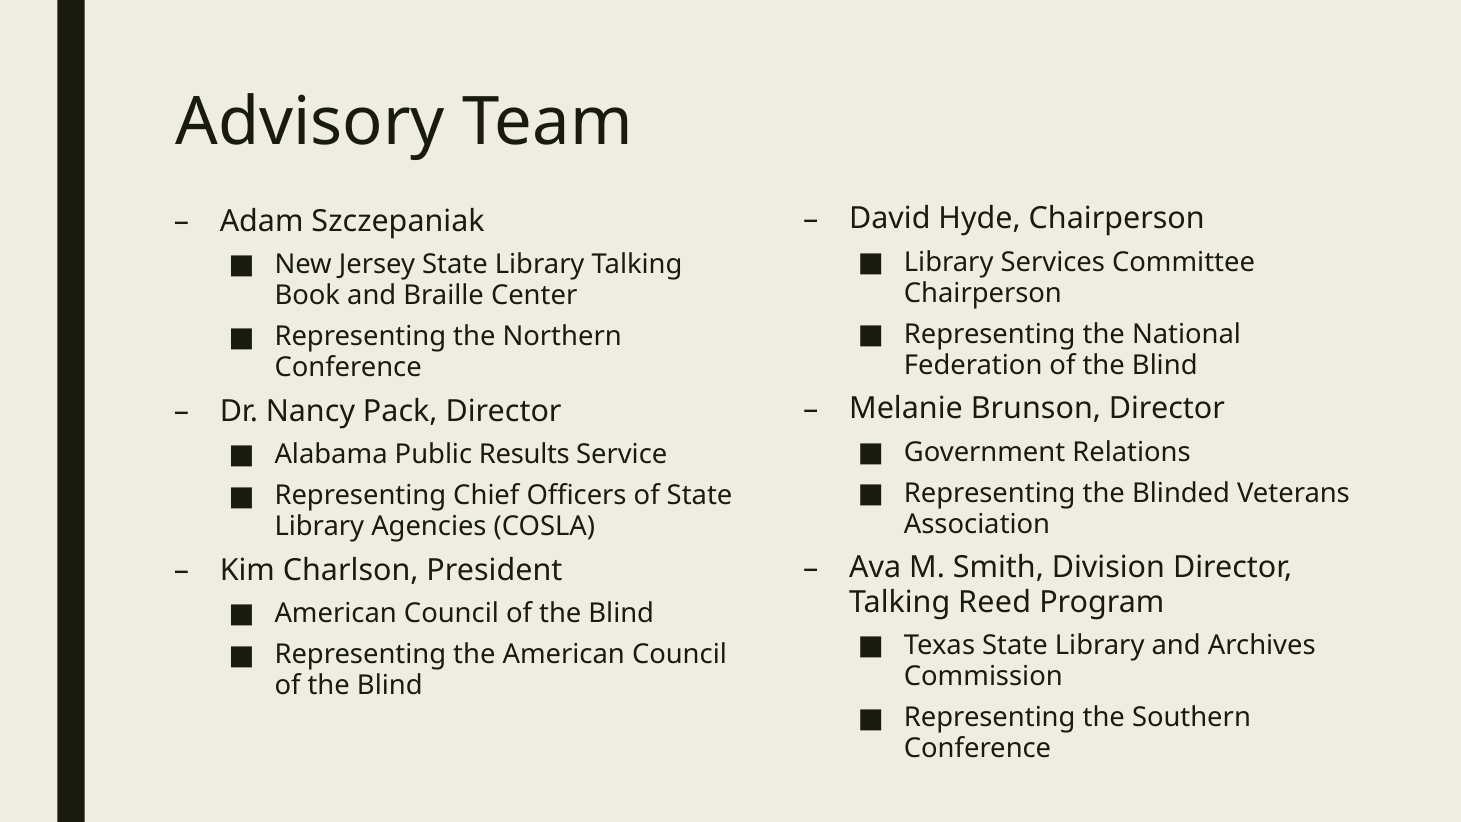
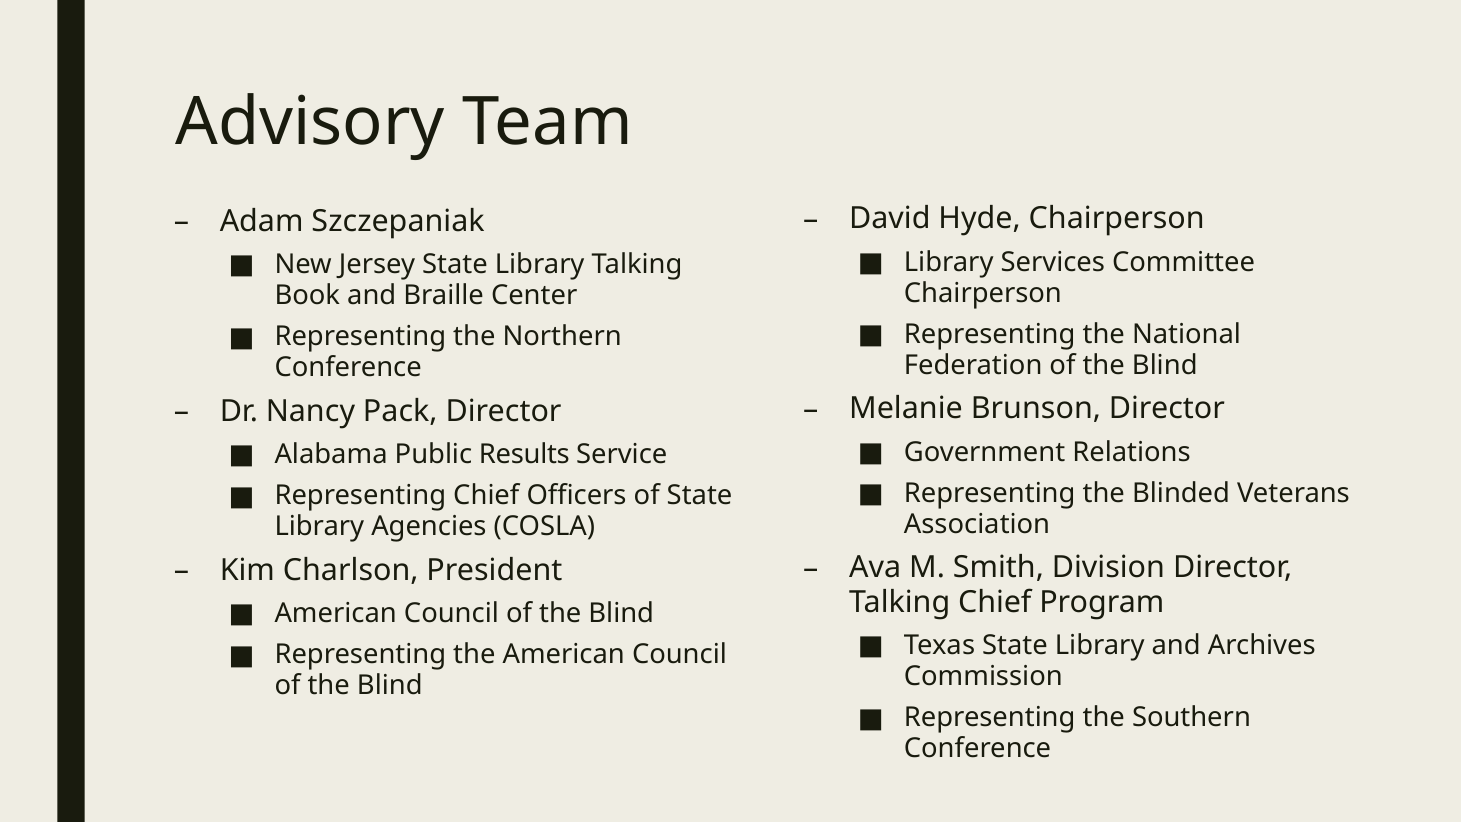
Talking Reed: Reed -> Chief (995, 602)
